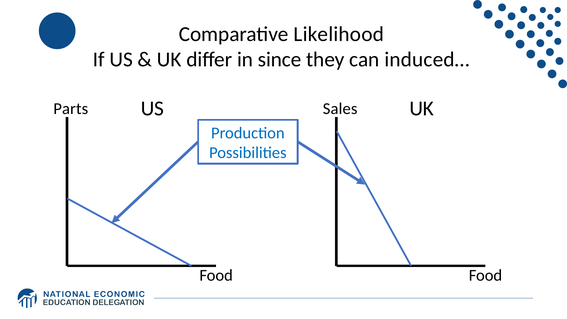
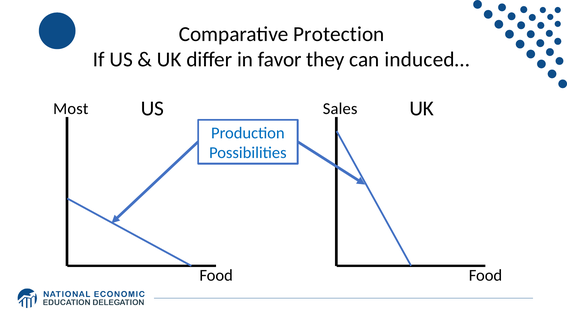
Likelihood: Likelihood -> Protection (339, 34)
since: since -> favor (280, 60)
Parts: Parts -> Most (71, 109)
